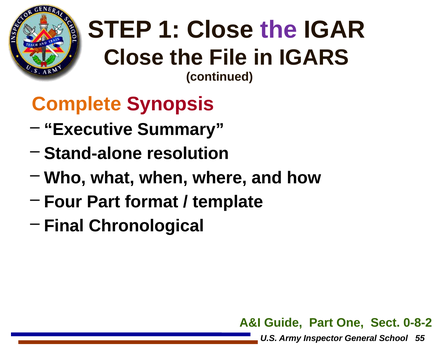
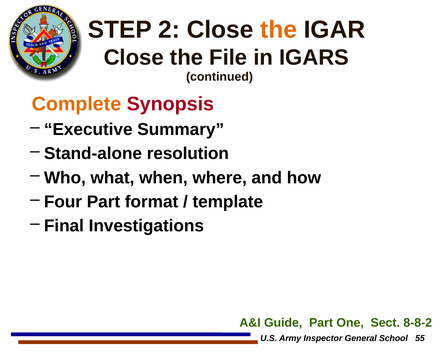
1: 1 -> 2 (169, 30)
the colour: purple -> orange (279, 30)
Chronological: Chronological -> Investigations (146, 226)
0-8-2: 0-8-2 -> 8-8-2 (418, 323)
